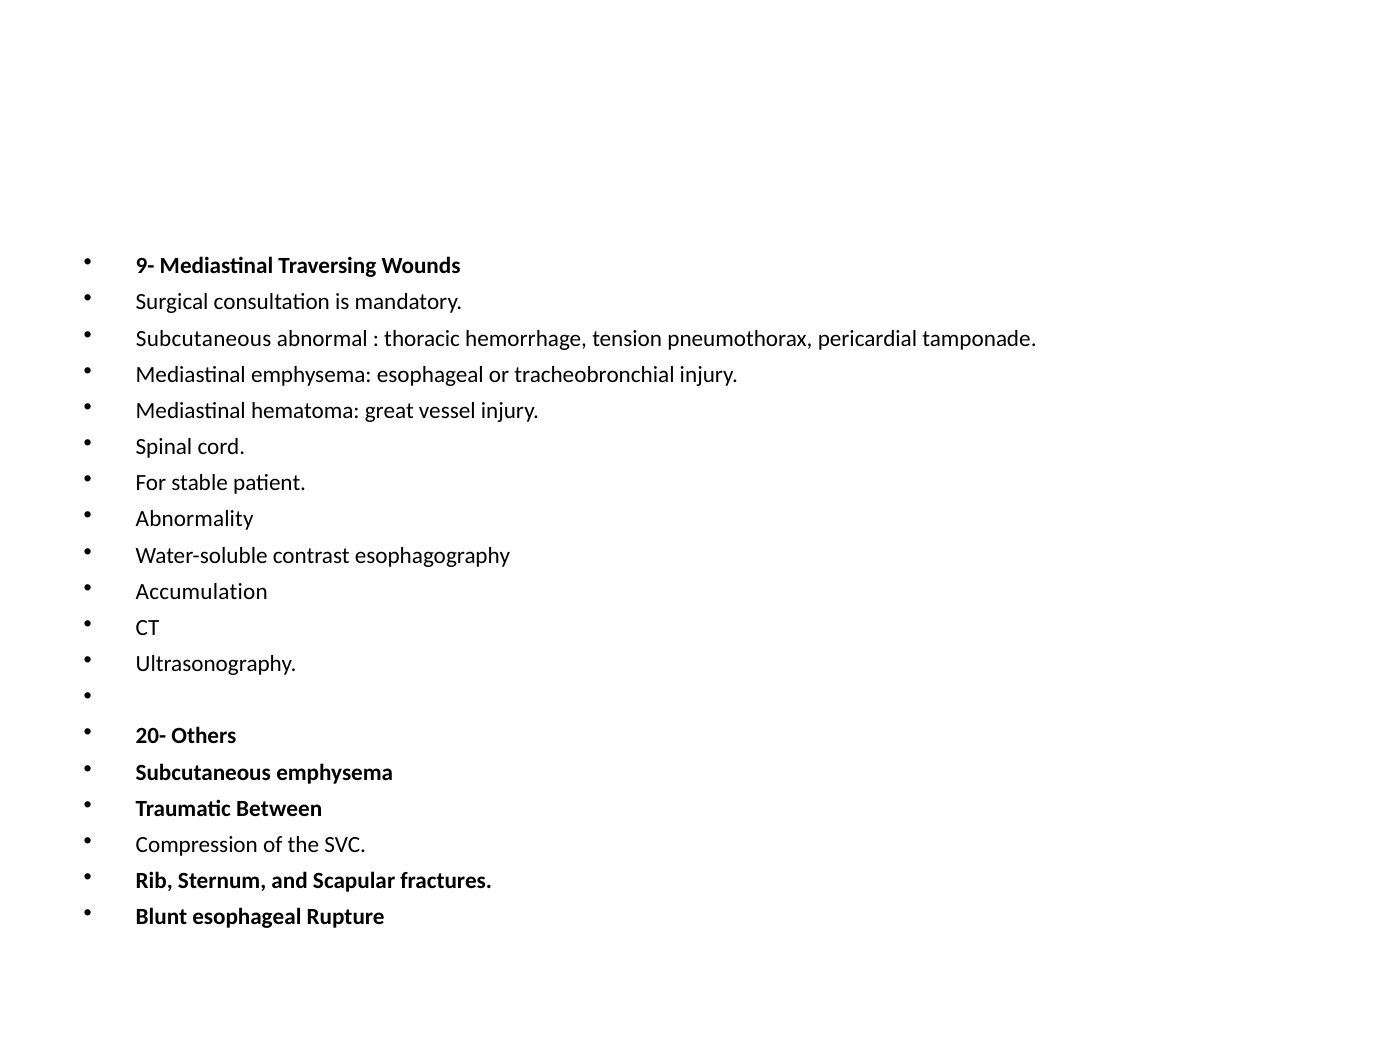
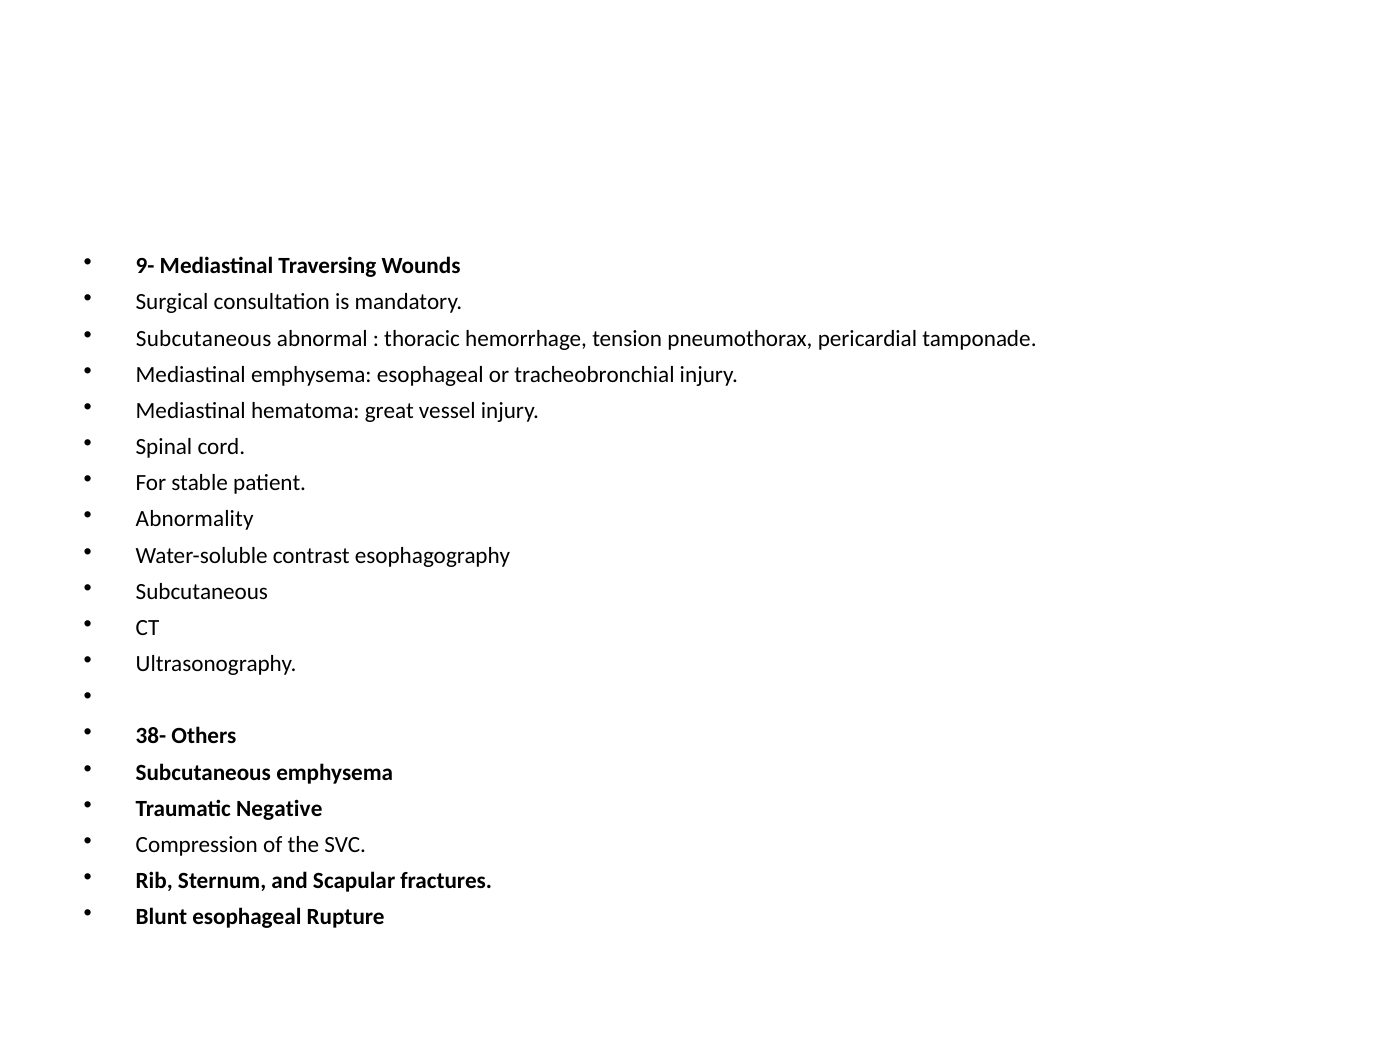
Accumulation: Accumulation -> Subcutaneous (202, 592)
20-: 20- -> 38- (151, 736)
Between: Between -> Negative (279, 809)
